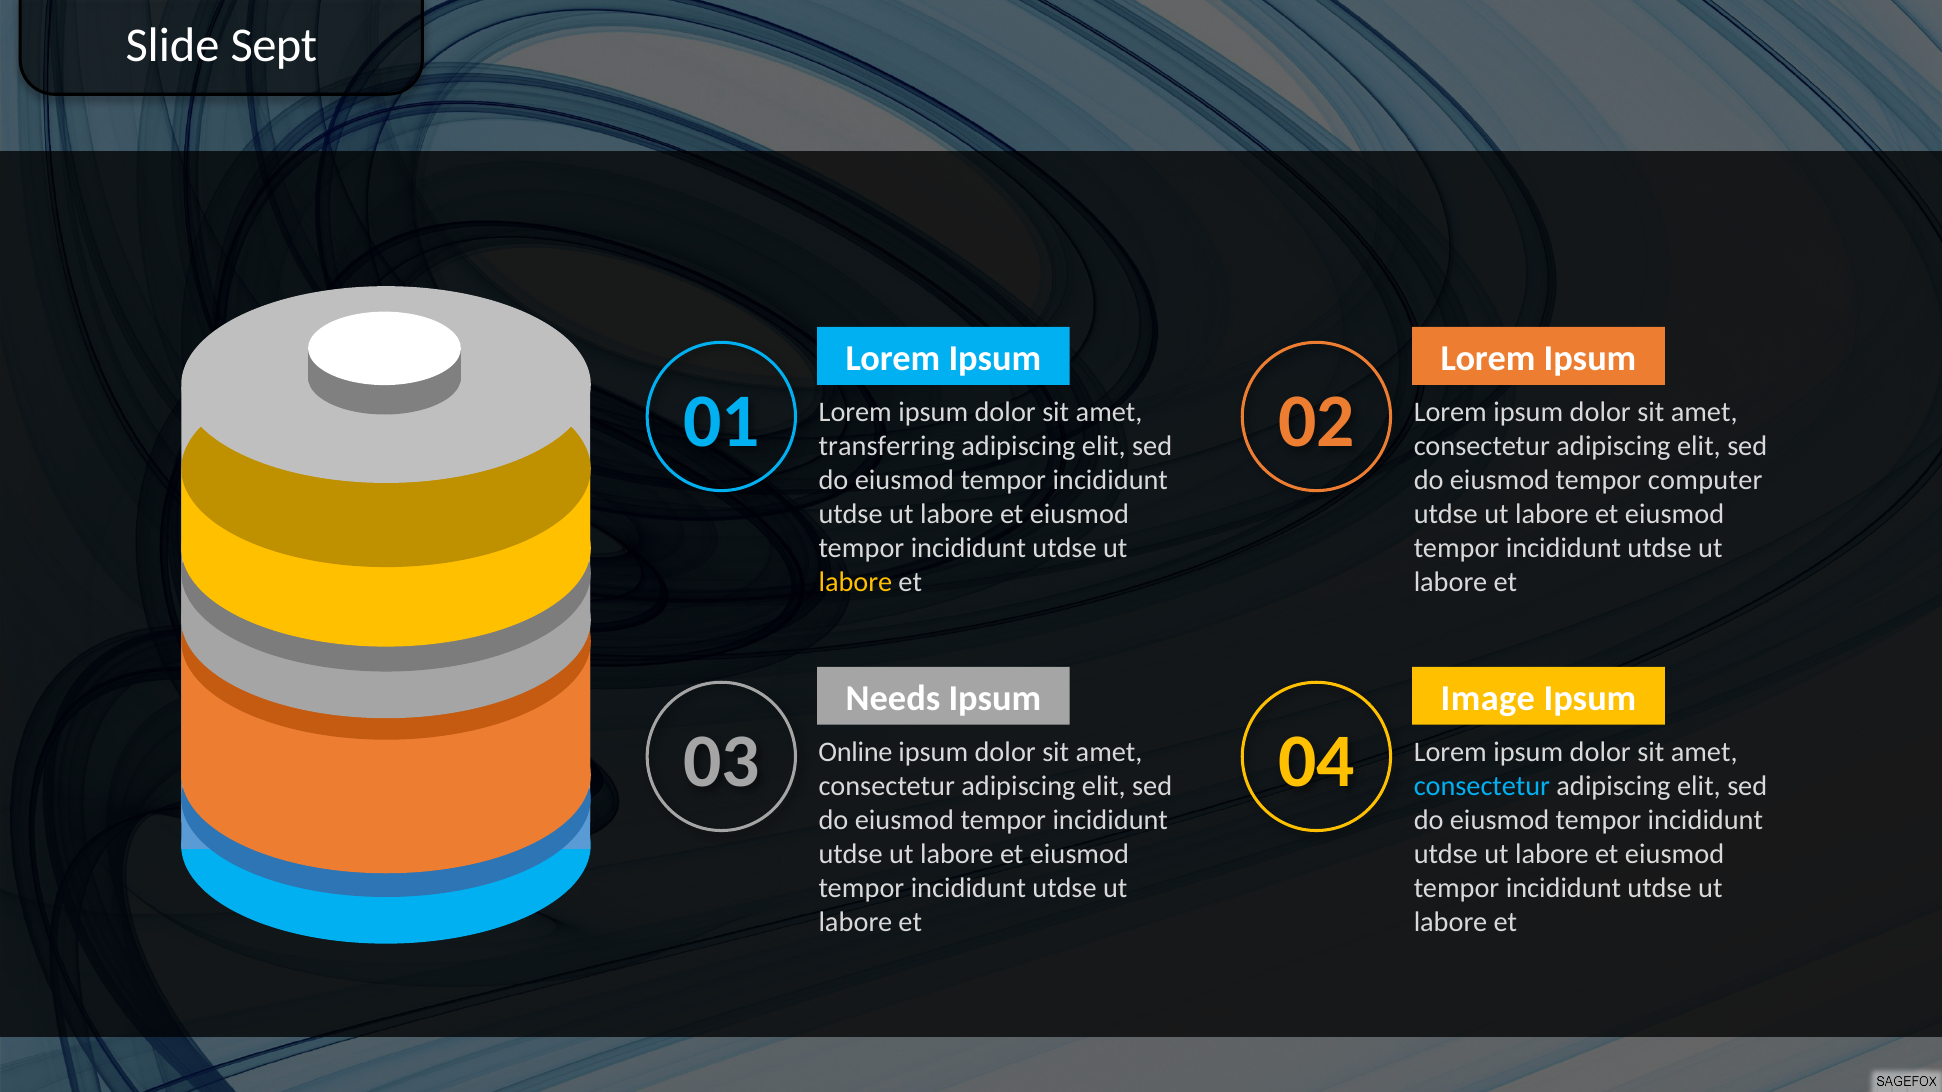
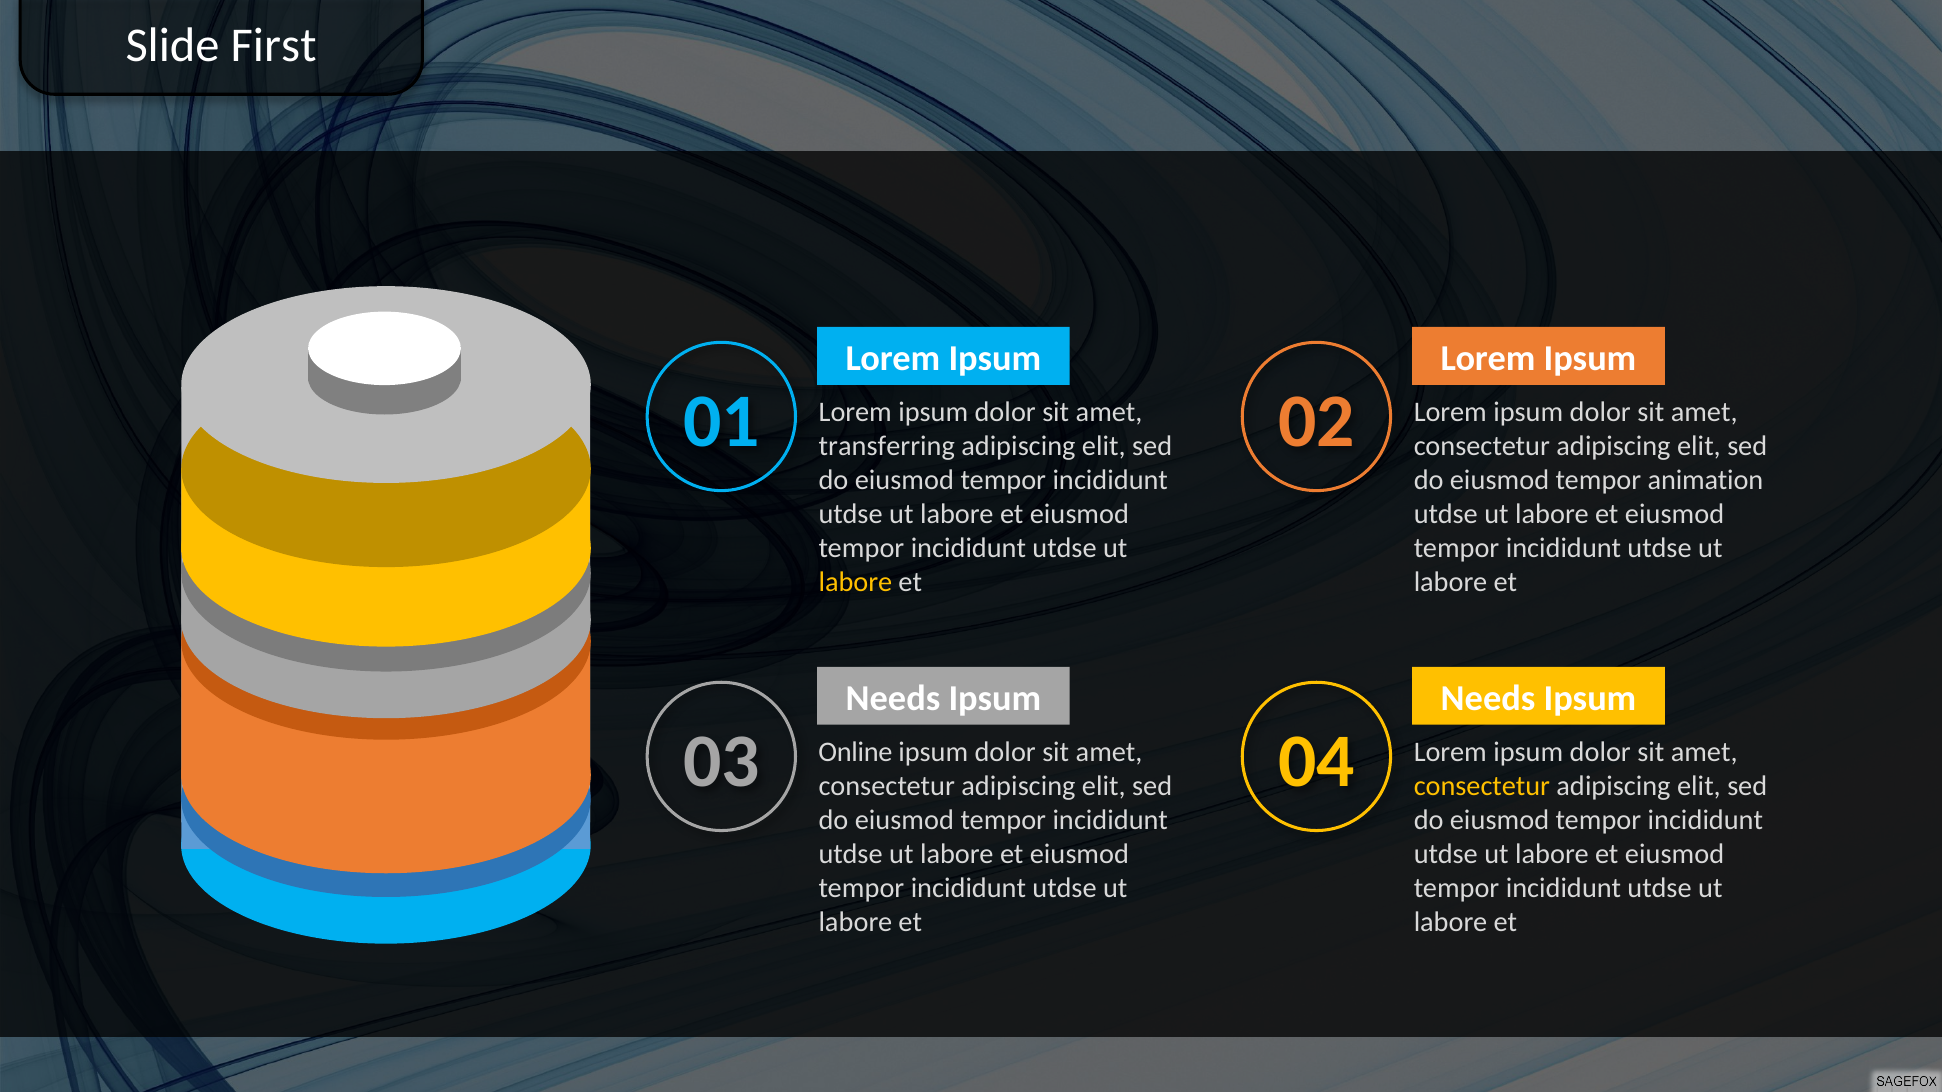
Sept: Sept -> First (274, 46)
computer: computer -> animation (1705, 480)
Image: Image -> Needs (1488, 699)
consectetur colour: light blue -> yellow (1482, 786)
